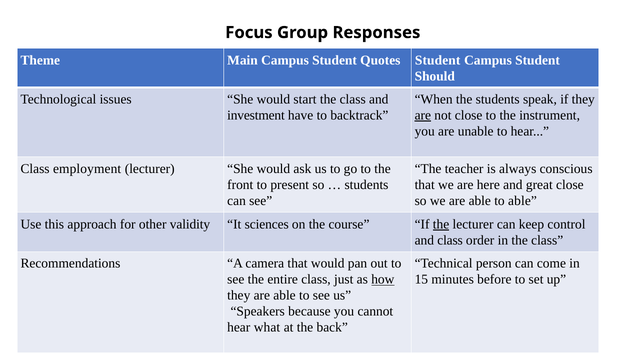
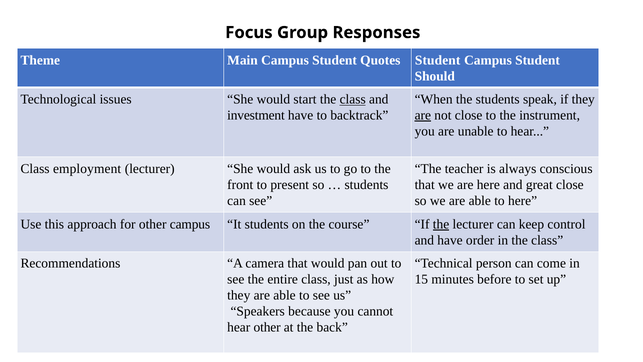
class underline: none -> present (353, 99)
to able: able -> here (523, 200)
other validity: validity -> campus (190, 224)
It sciences: sciences -> students (267, 224)
and class: class -> have (450, 240)
how underline: present -> none (383, 279)
hear what: what -> other (267, 327)
